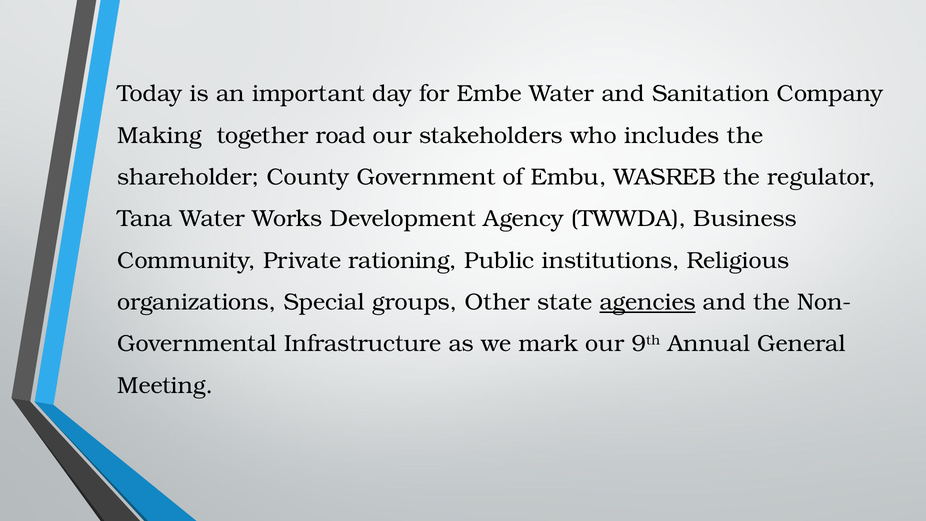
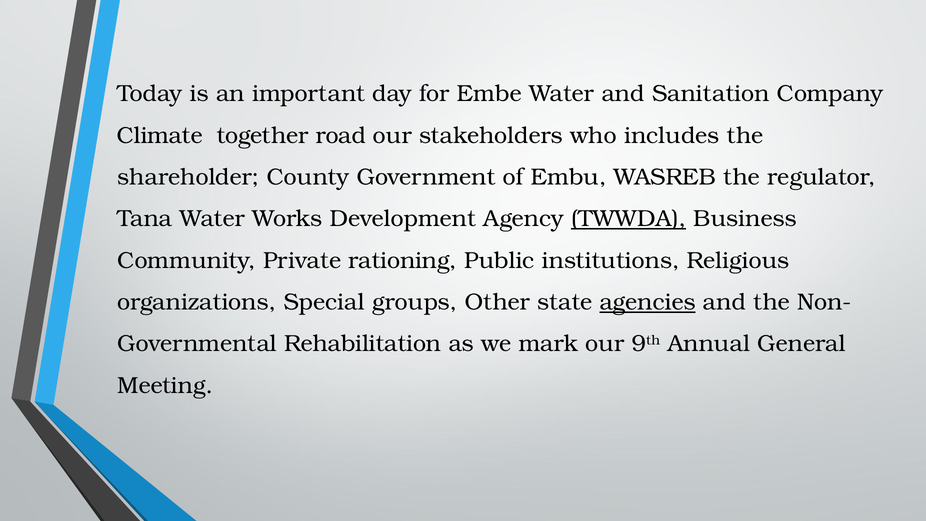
Making: Making -> Climate (160, 135)
TWWDA underline: none -> present (629, 219)
Infrastructure: Infrastructure -> Rehabilitation (363, 344)
